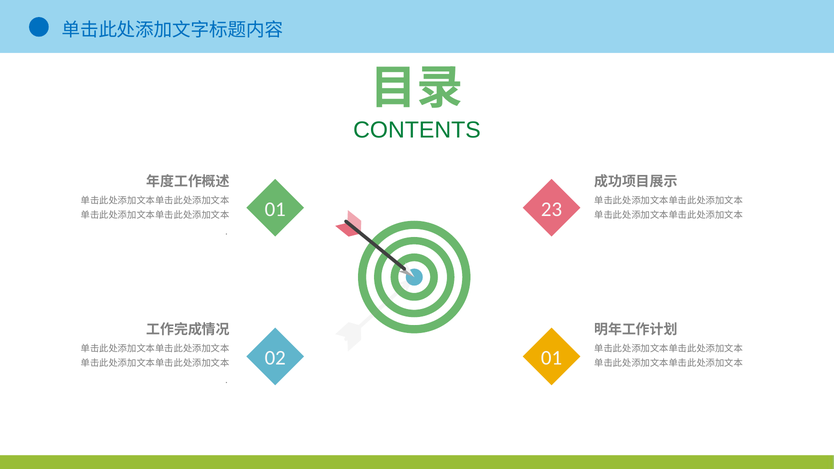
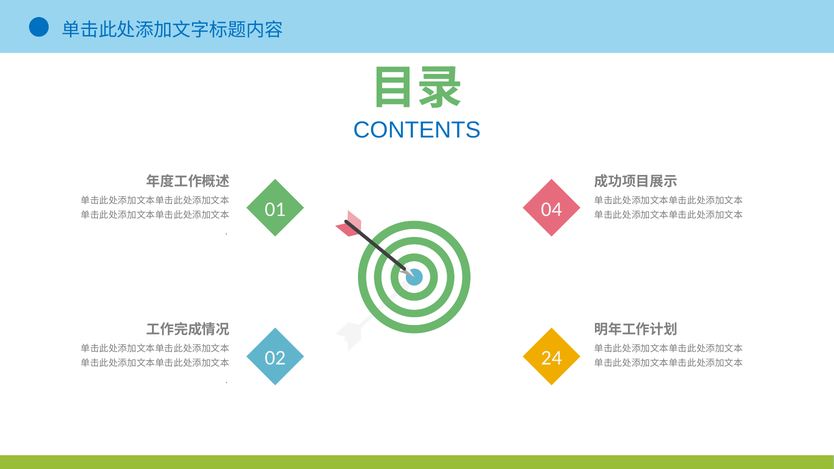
CONTENTS colour: green -> blue (417, 130)
23: 23 -> 04 (552, 209)
02 01: 01 -> 24 (552, 358)
